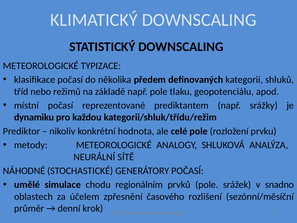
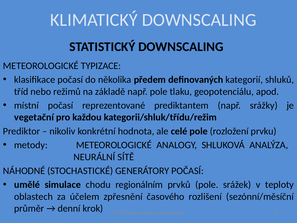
dynamiku: dynamiku -> vegetační (34, 117)
snadno: snadno -> teploty (279, 184)
